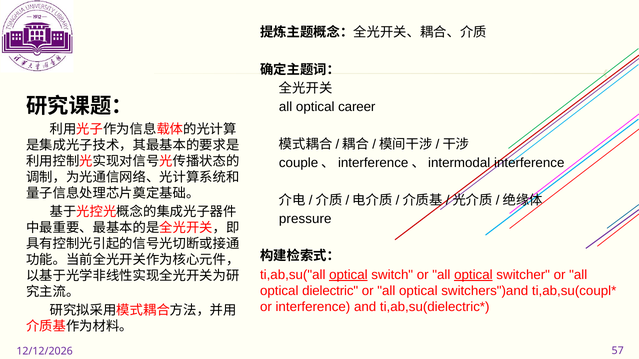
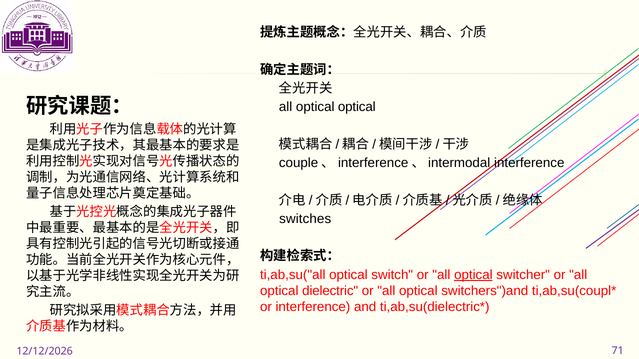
optical career: career -> optical (357, 107)
pressure: pressure -> switches (305, 219)
optical underline: present -> none (348, 275)
57: 57 -> 71 (618, 351)
